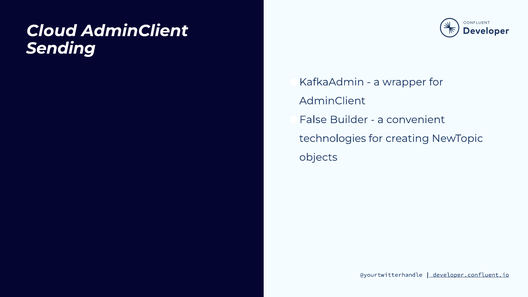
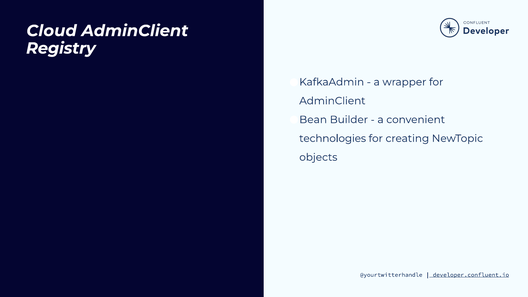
Sending: Sending -> Registry (61, 48)
False: False -> Bean (313, 120)
